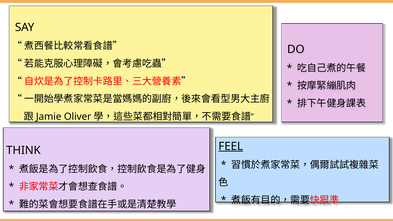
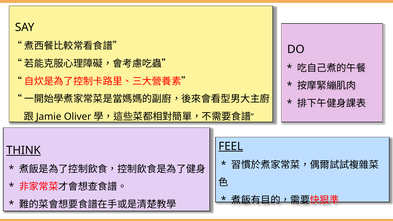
THINK underline: none -> present (23, 150)
